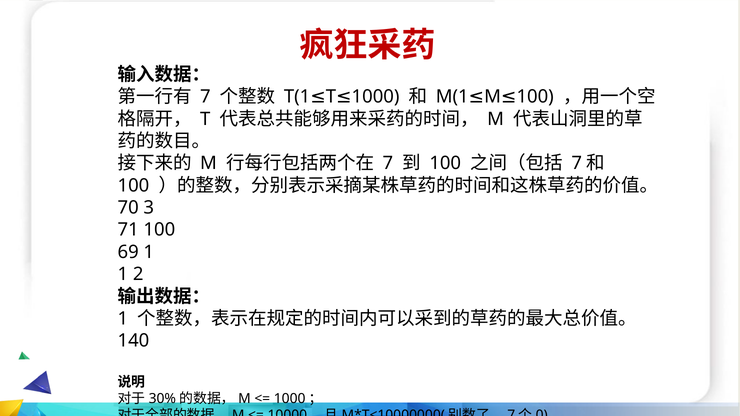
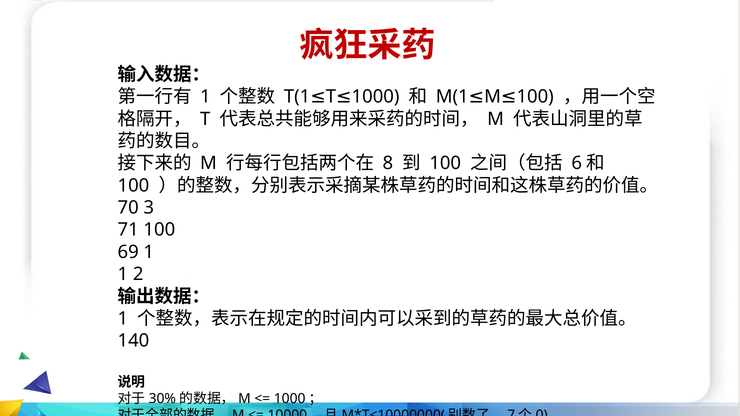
7: 7 -> 1 (205, 97)
7: 7 -> 8 (388, 163)
7: 7 -> 6 (577, 163)
